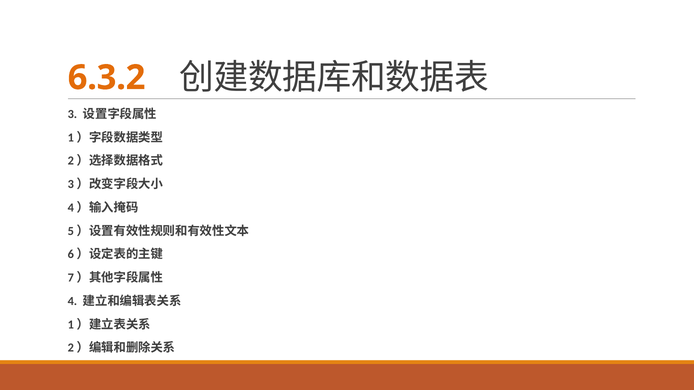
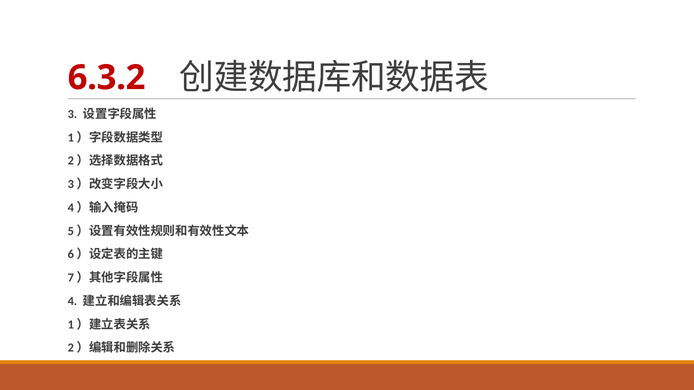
6.3.2 colour: orange -> red (107, 78)
